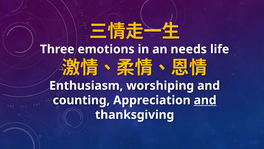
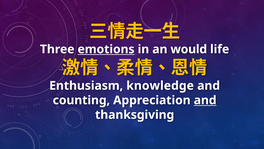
emotions underline: none -> present (106, 49)
needs: needs -> would (189, 49)
worshiping: worshiping -> knowledge (160, 85)
